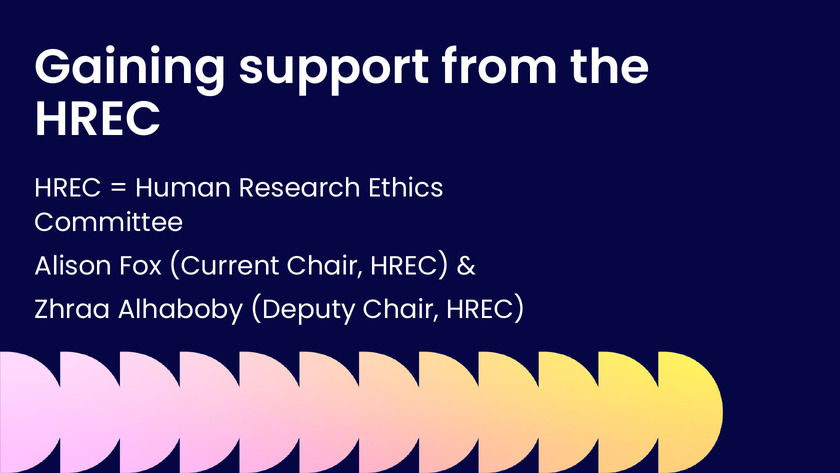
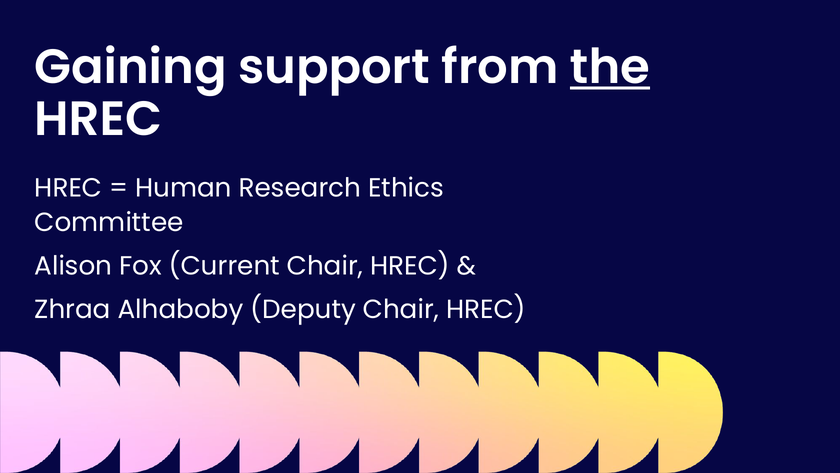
the underline: none -> present (610, 67)
